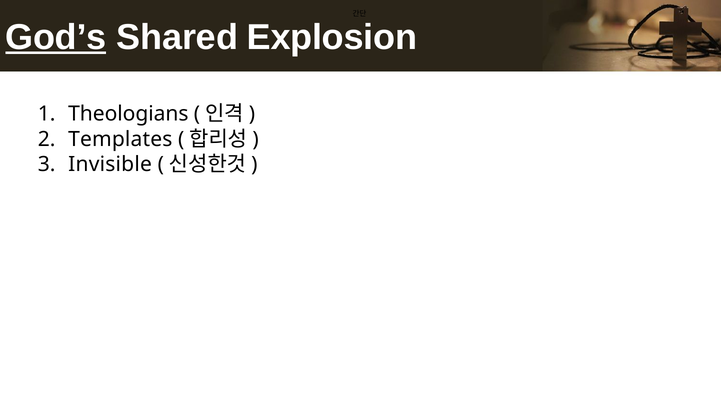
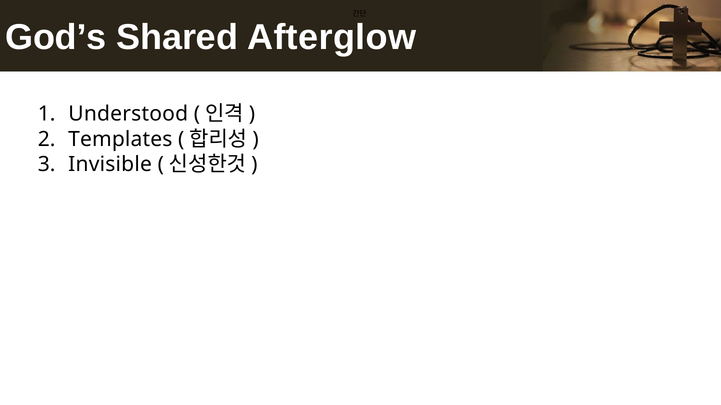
God’s underline: present -> none (56, 37)
Explosion: Explosion -> Afterglow (332, 37)
Theologians: Theologians -> Understood (128, 114)
